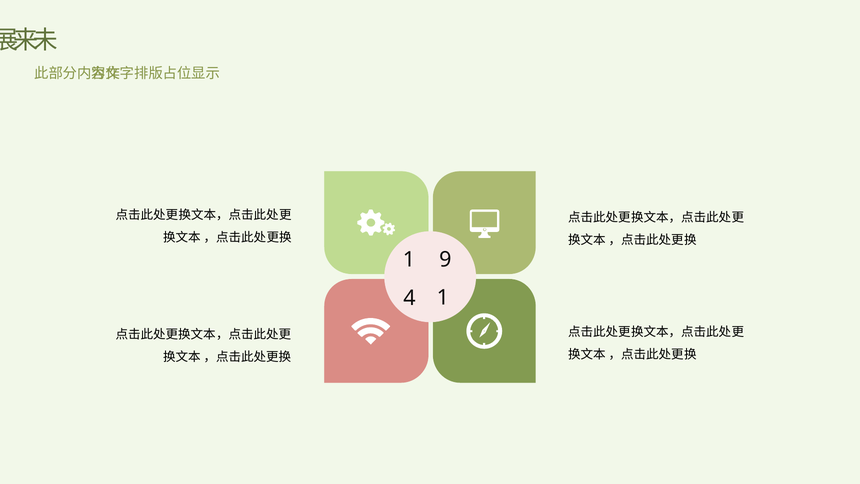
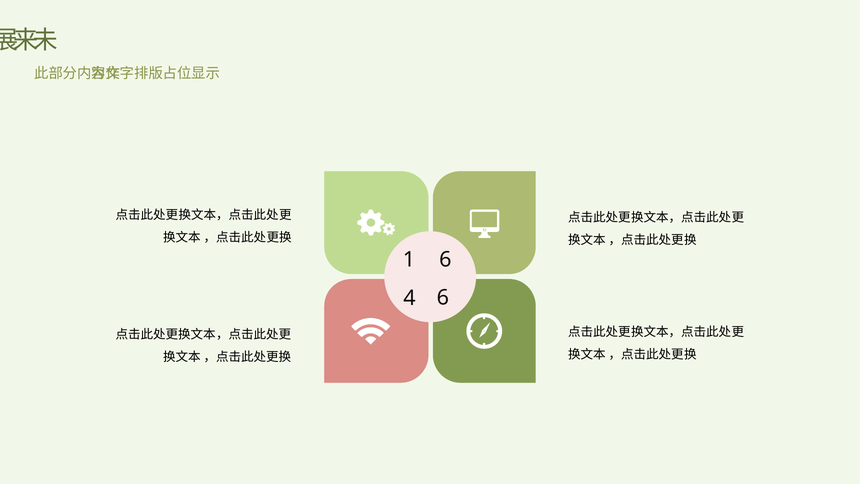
1 9: 9 -> 6 (445, 259)
4 1: 1 -> 6 (443, 298)
